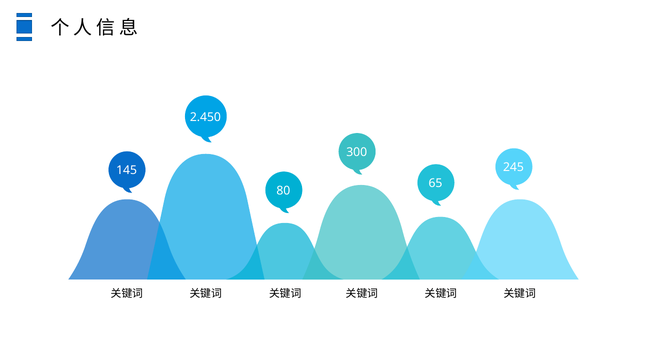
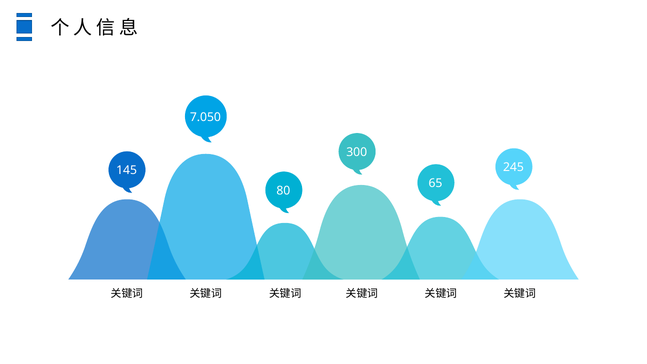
2.450: 2.450 -> 7.050 (205, 117)
